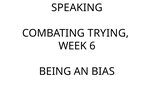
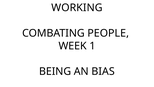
SPEAKING: SPEAKING -> WORKING (77, 8)
TRYING: TRYING -> PEOPLE (108, 33)
6: 6 -> 1 (92, 46)
